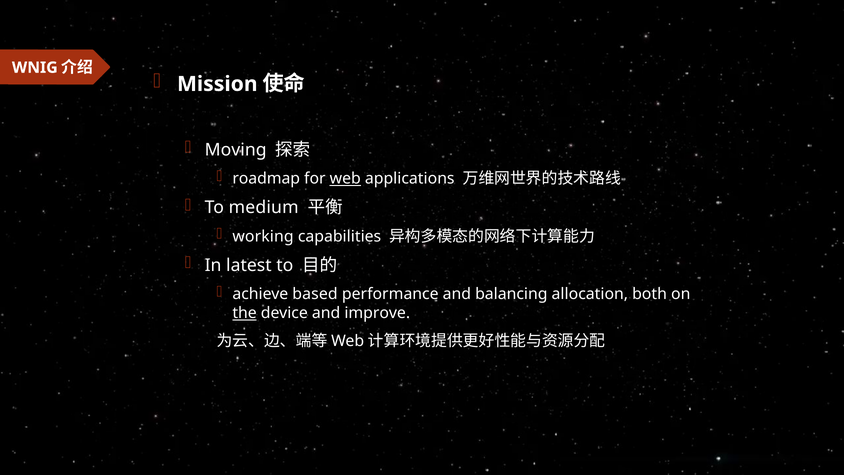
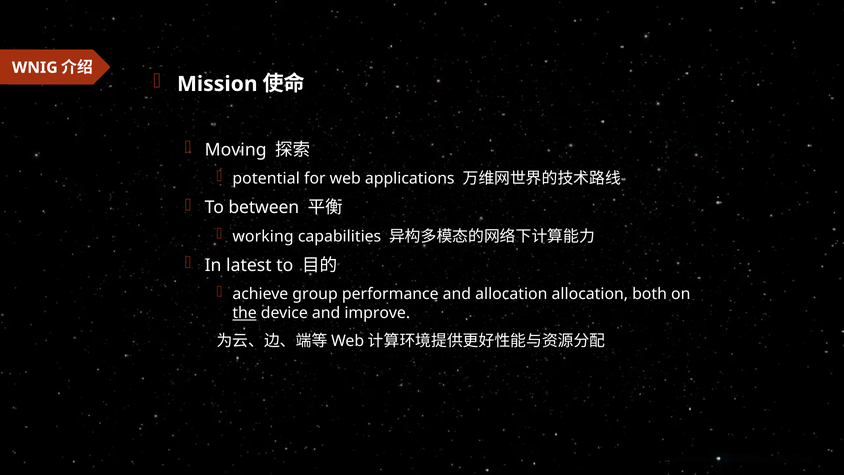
roadmap: roadmap -> potential (266, 179)
web underline: present -> none (345, 179)
medium: medium -> between (264, 208)
based: based -> group (315, 294)
and balancing: balancing -> allocation (511, 294)
